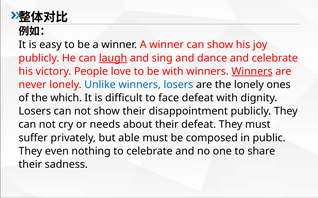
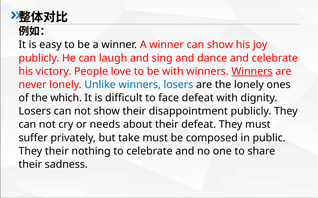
laugh underline: present -> none (113, 58)
able: able -> take (129, 138)
They even: even -> their (57, 152)
